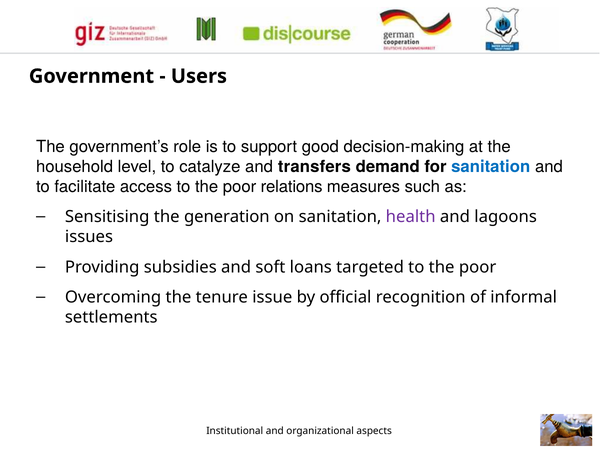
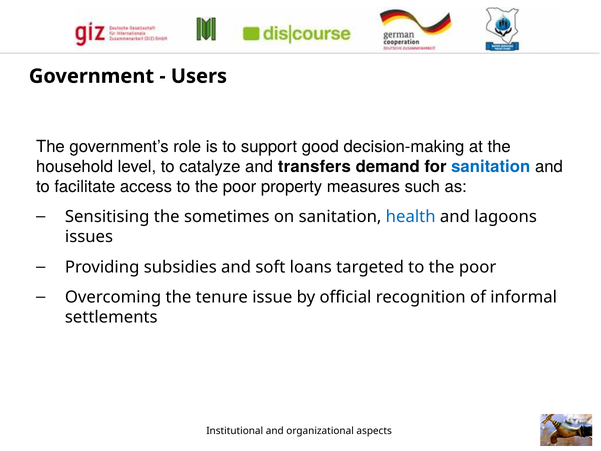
relations: relations -> property (292, 187)
generation: generation -> sometimes (227, 217)
health colour: purple -> blue (411, 217)
